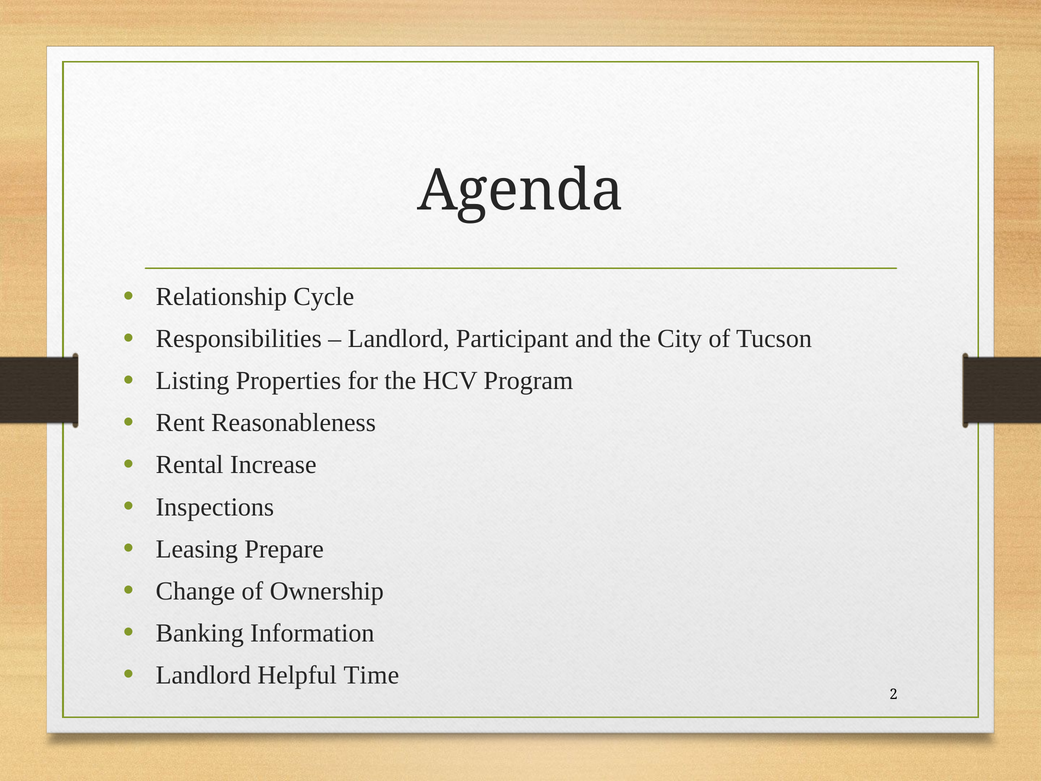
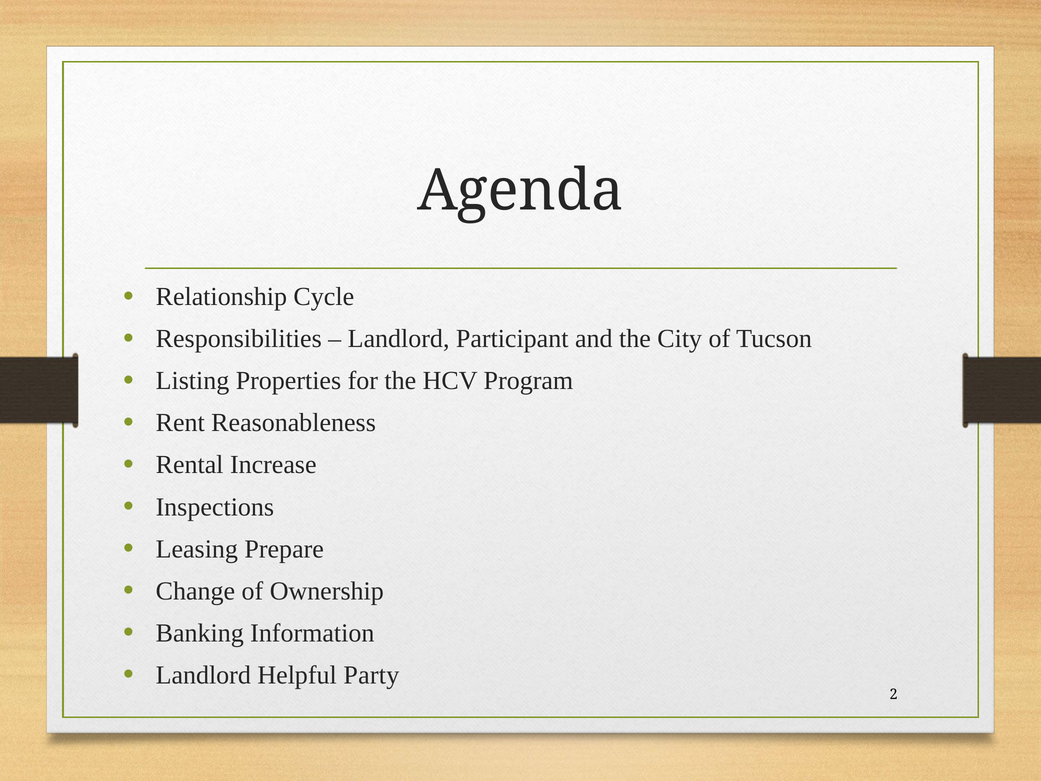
Time: Time -> Party (371, 675)
